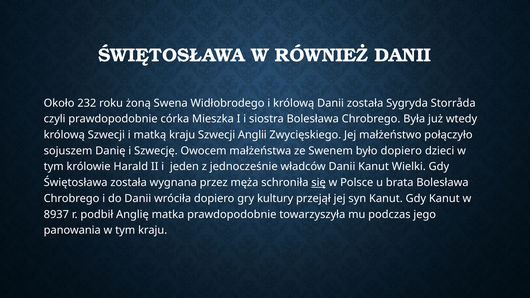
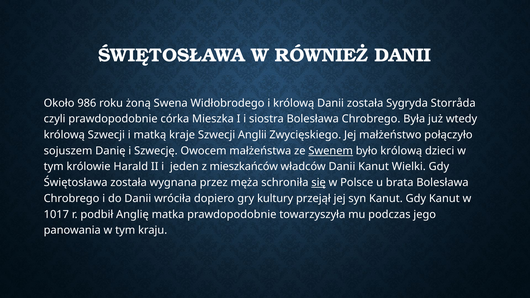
232: 232 -> 986 (87, 103)
matką kraju: kraju -> kraje (182, 135)
Swenem underline: none -> present (331, 151)
było dopiero: dopiero -> królową (401, 151)
jednocześnie: jednocześnie -> mieszkańców (244, 167)
8937: 8937 -> 1017 (56, 214)
